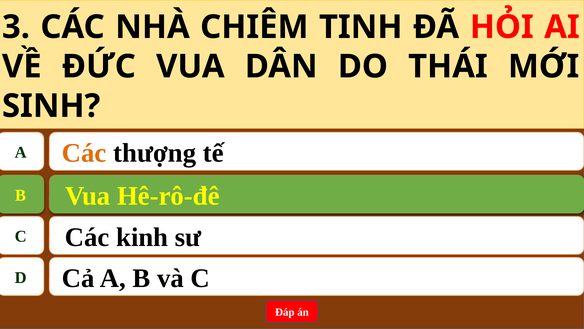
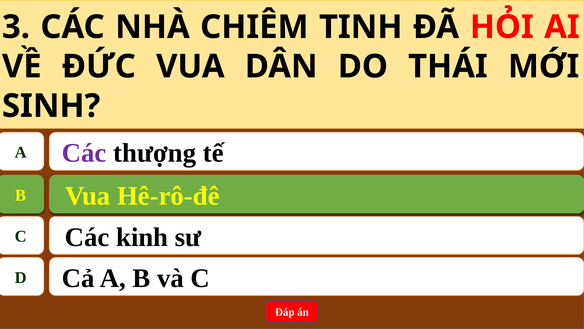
Các colour: orange -> purple (84, 153)
